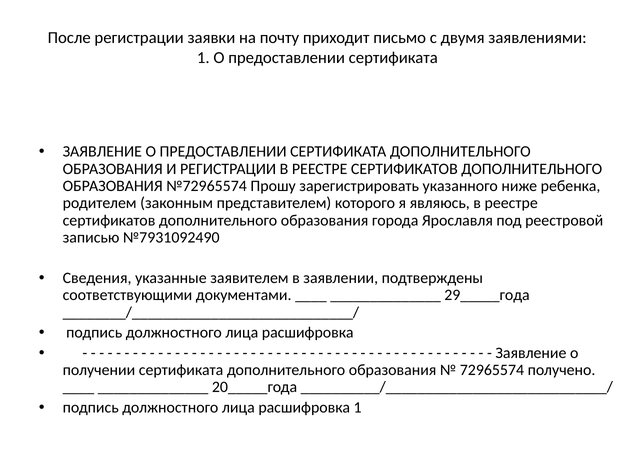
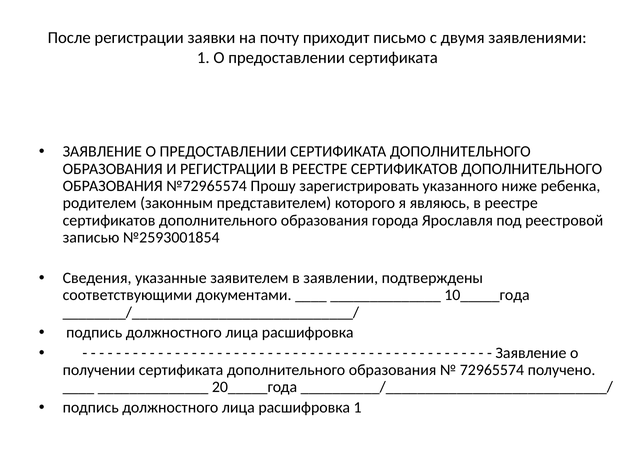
№7931092490: №7931092490 -> №2593001854 (171, 238)
29_____года: 29_____года -> 10_____года (487, 295)
